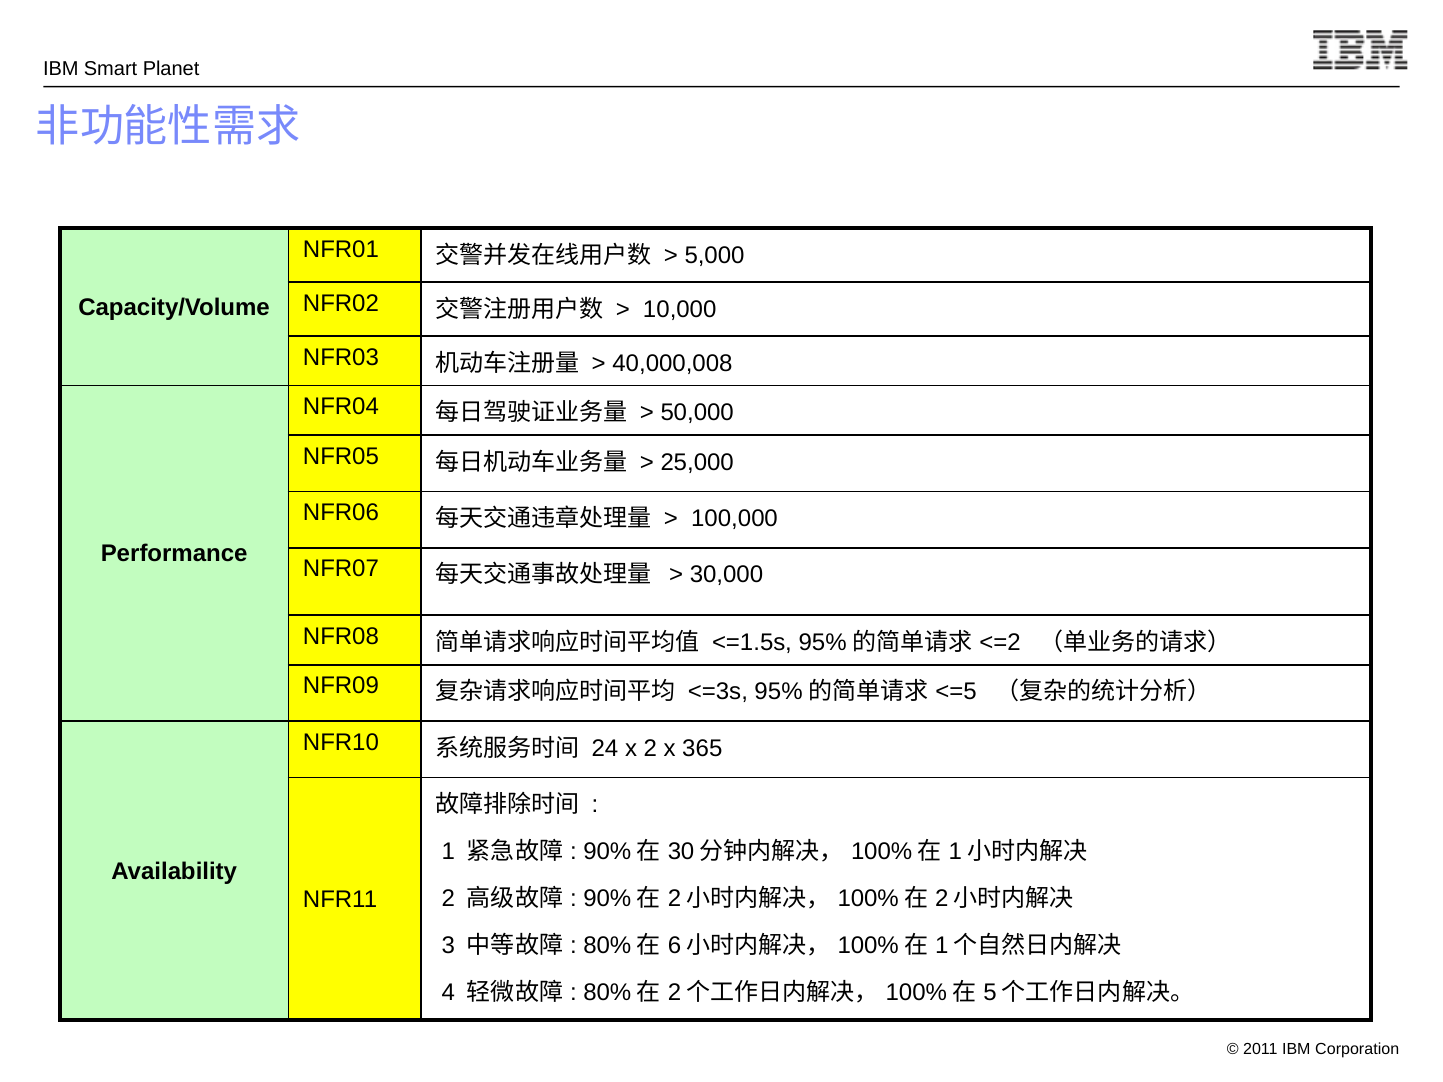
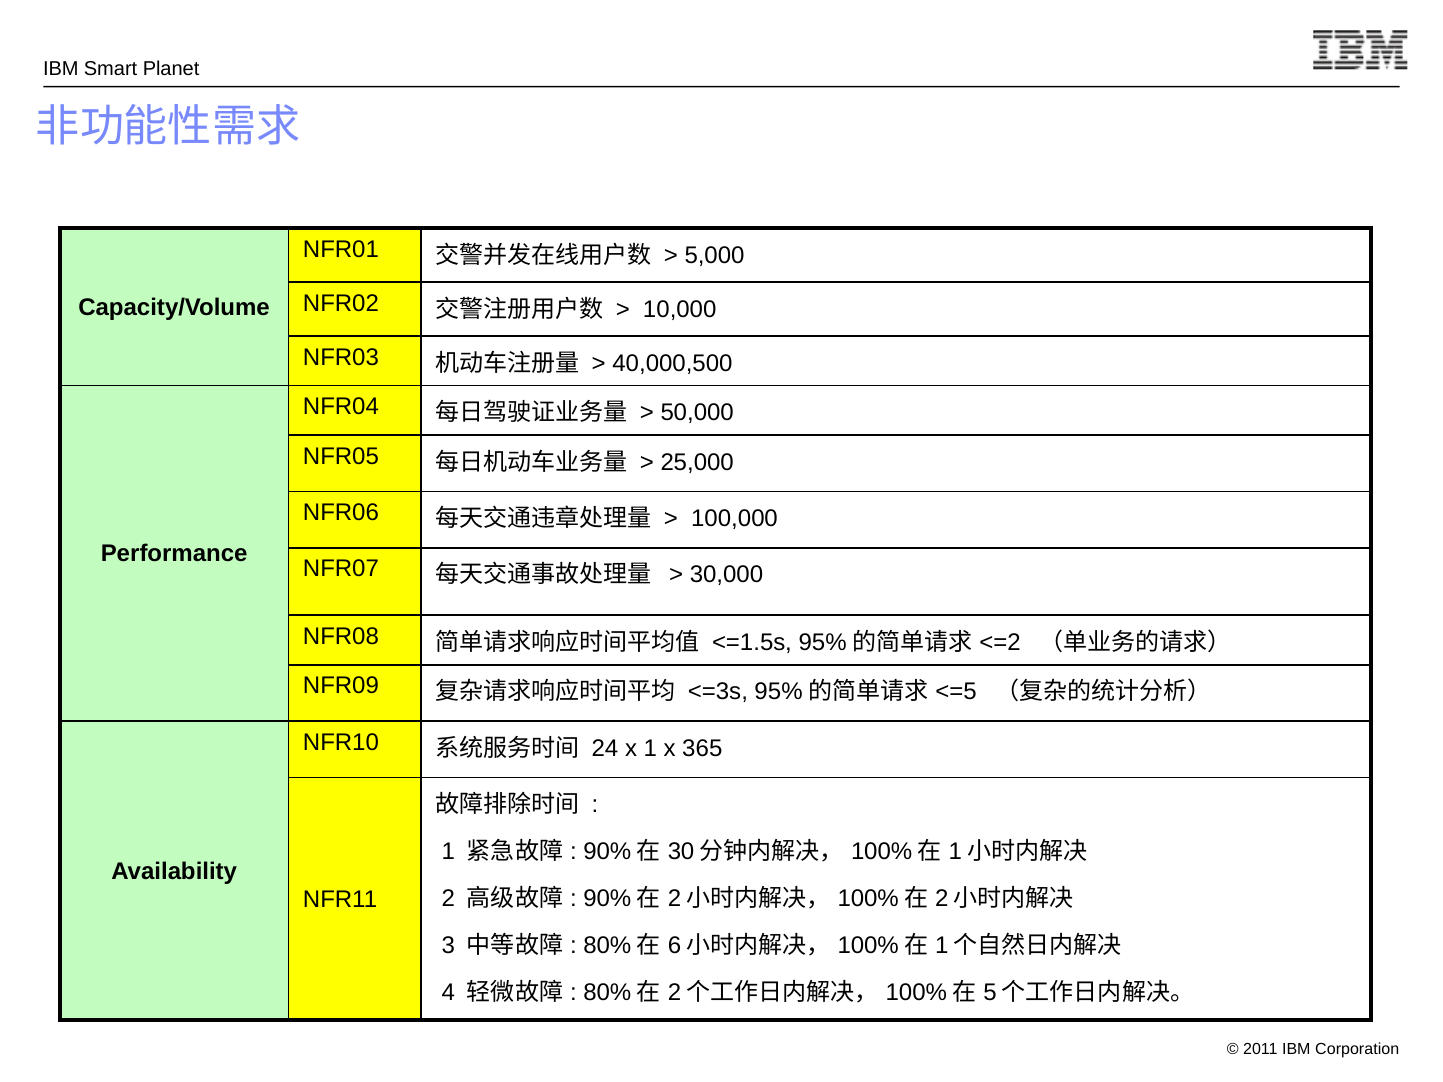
40,000,008: 40,000,008 -> 40,000,500 (672, 363)
x 2: 2 -> 1 (650, 748)
